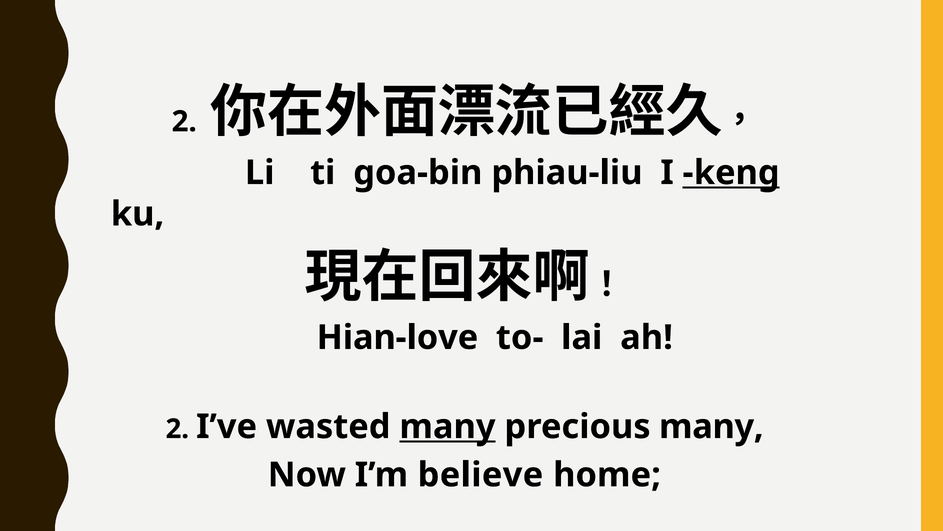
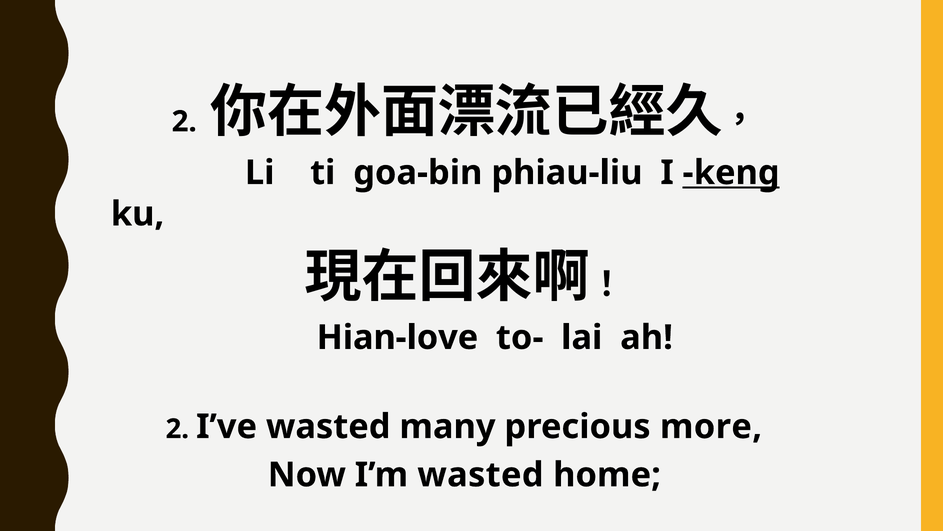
many underline: present -> none (447, 426)
precious many: many -> more (711, 426)
I’m believe: believe -> wasted (480, 474)
